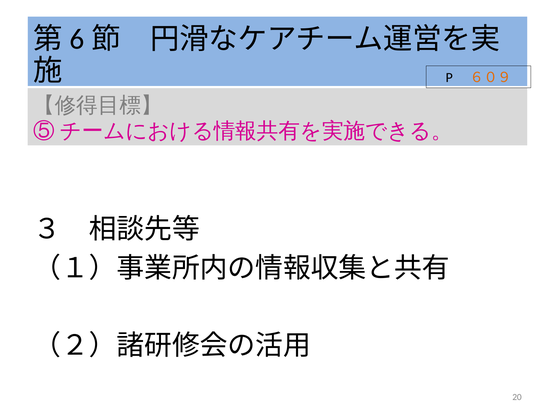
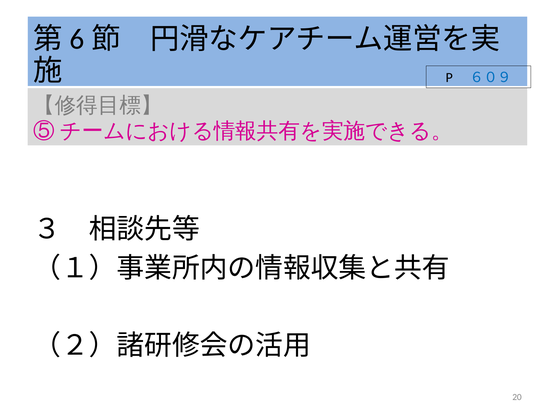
６０９ colour: orange -> blue (491, 78)
